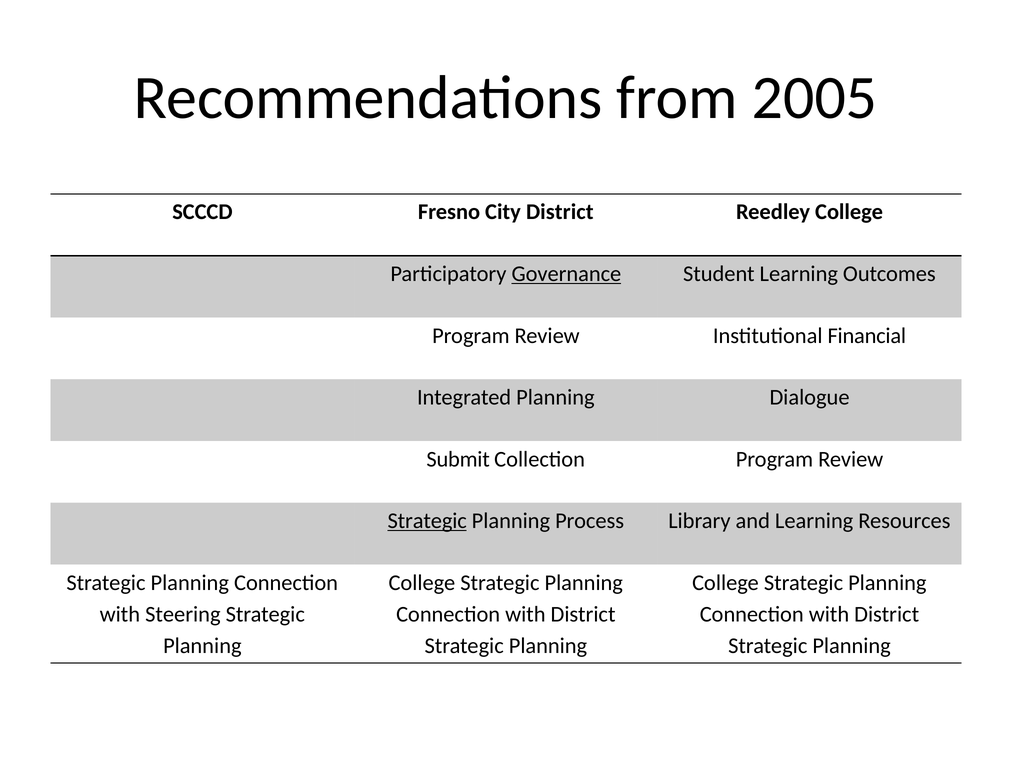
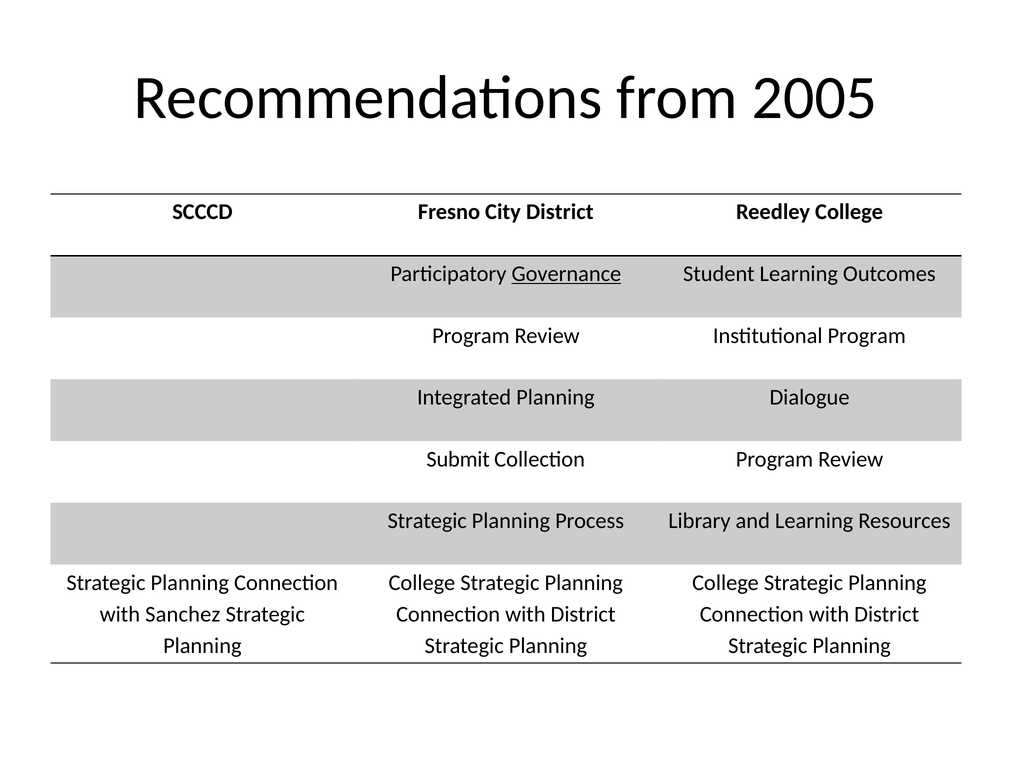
Institutional Financial: Financial -> Program (867, 336)
Strategic underline: present -> none (427, 521)
Steering: Steering -> Sanchez (183, 614)
